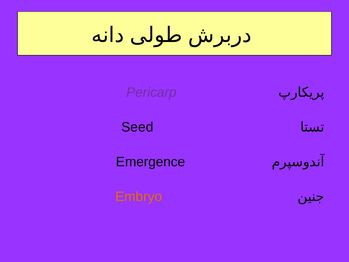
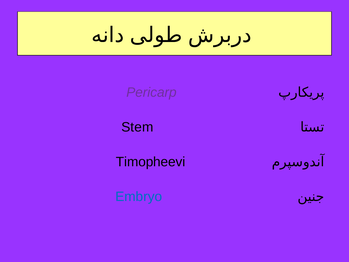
Seed: Seed -> Stem (137, 127)
Emergence: Emergence -> Timopheevi (151, 162)
Embryo colour: orange -> blue (139, 196)
